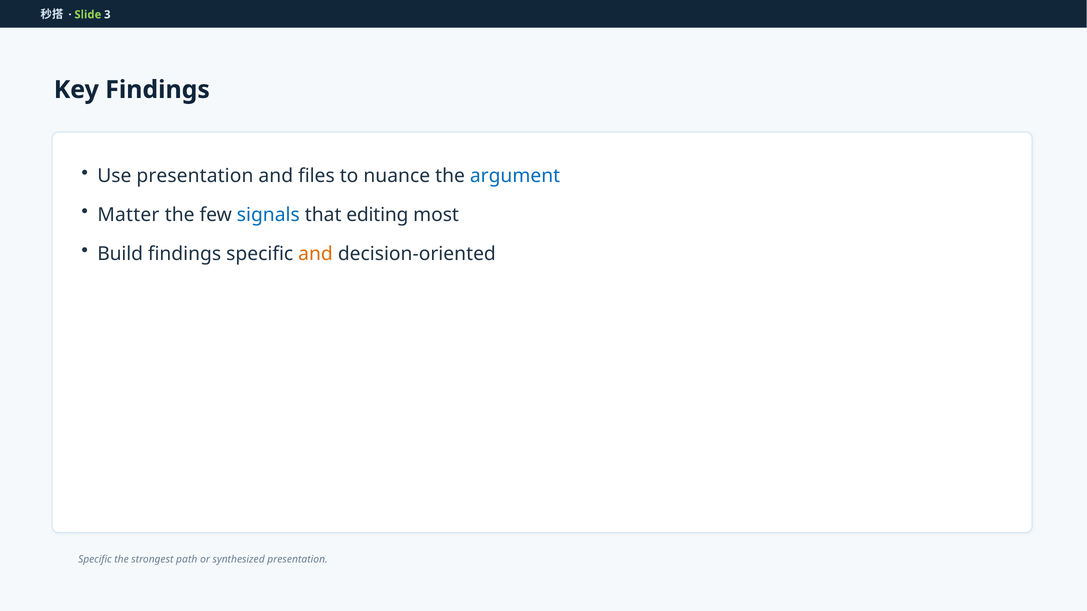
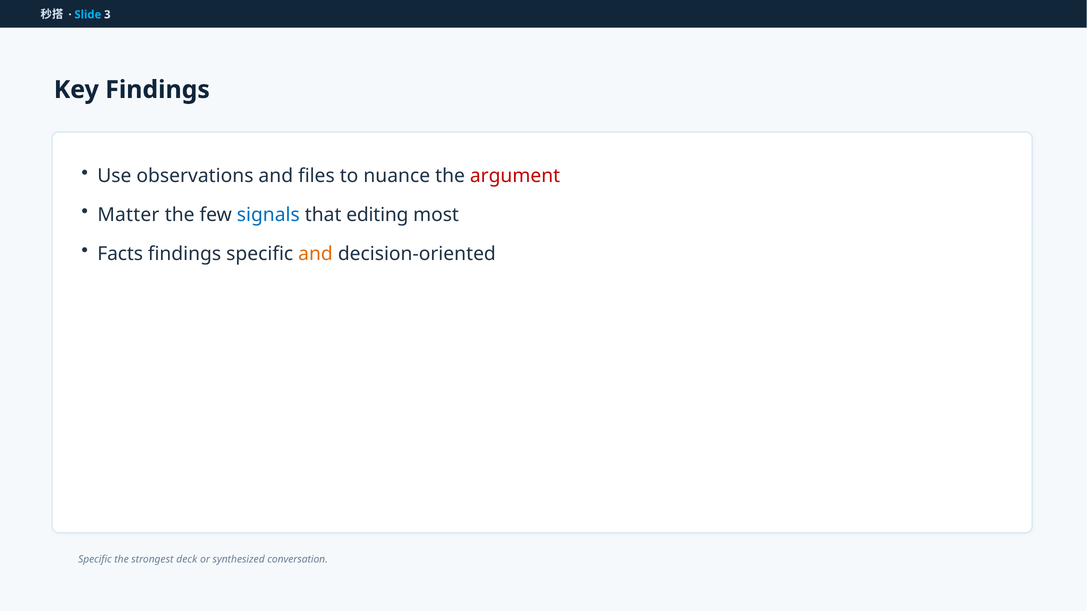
Slide colour: light green -> light blue (88, 15)
Use presentation: presentation -> observations (195, 176)
argument colour: blue -> red (515, 176)
Build: Build -> Facts (120, 254)
path: path -> deck (187, 560)
synthesized presentation: presentation -> conversation (298, 560)
